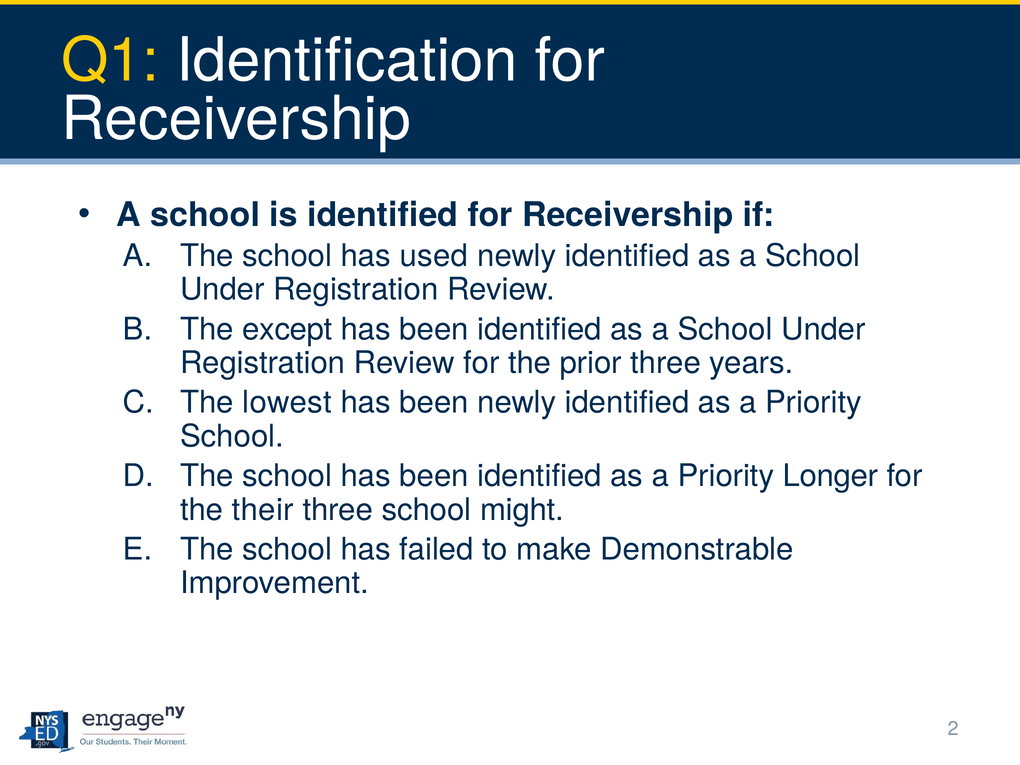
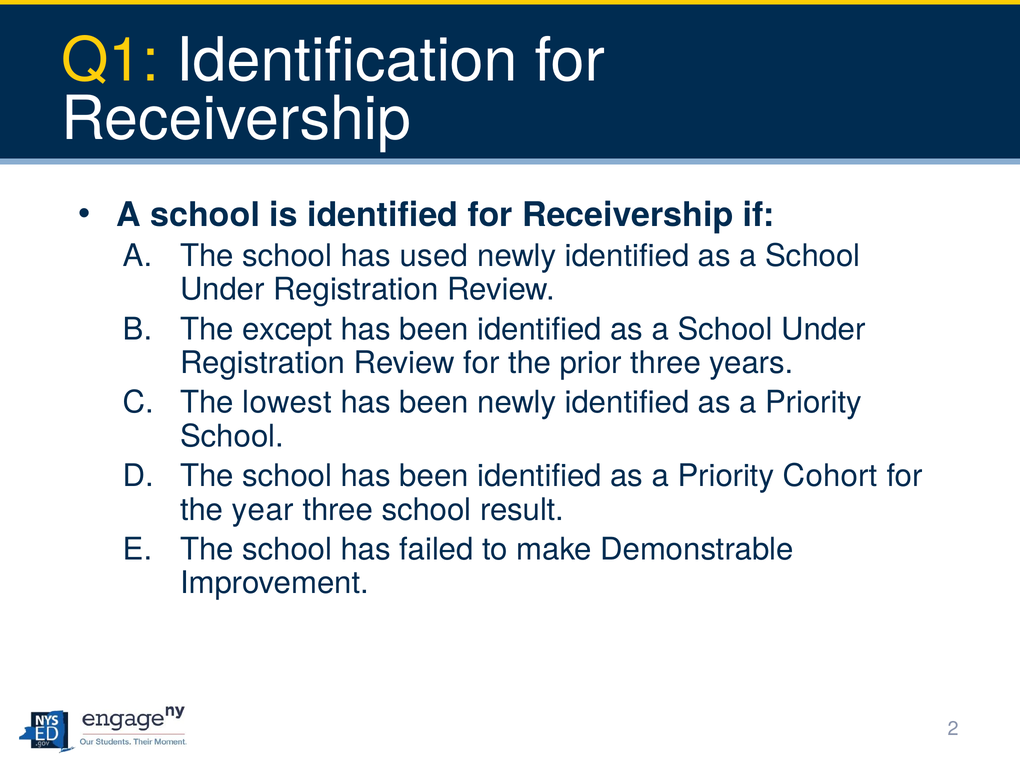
Longer: Longer -> Cohort (830, 476)
their: their -> year (263, 510)
might: might -> result (522, 510)
